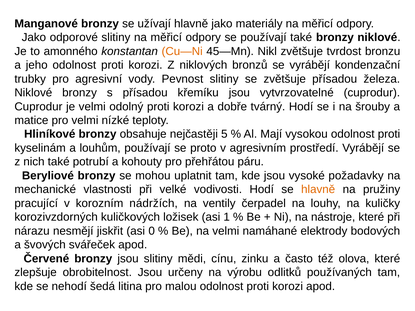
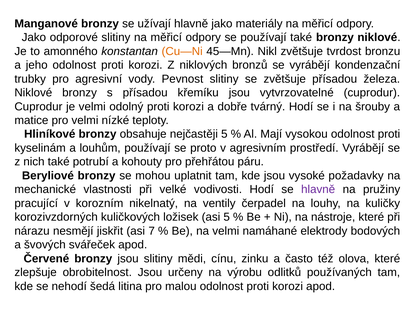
hlavně colour: orange -> purple (318, 190)
nádržích: nádržích -> nikelnatý (154, 203)
asi 1: 1 -> 5 (227, 217)
0: 0 -> 7 (152, 231)
